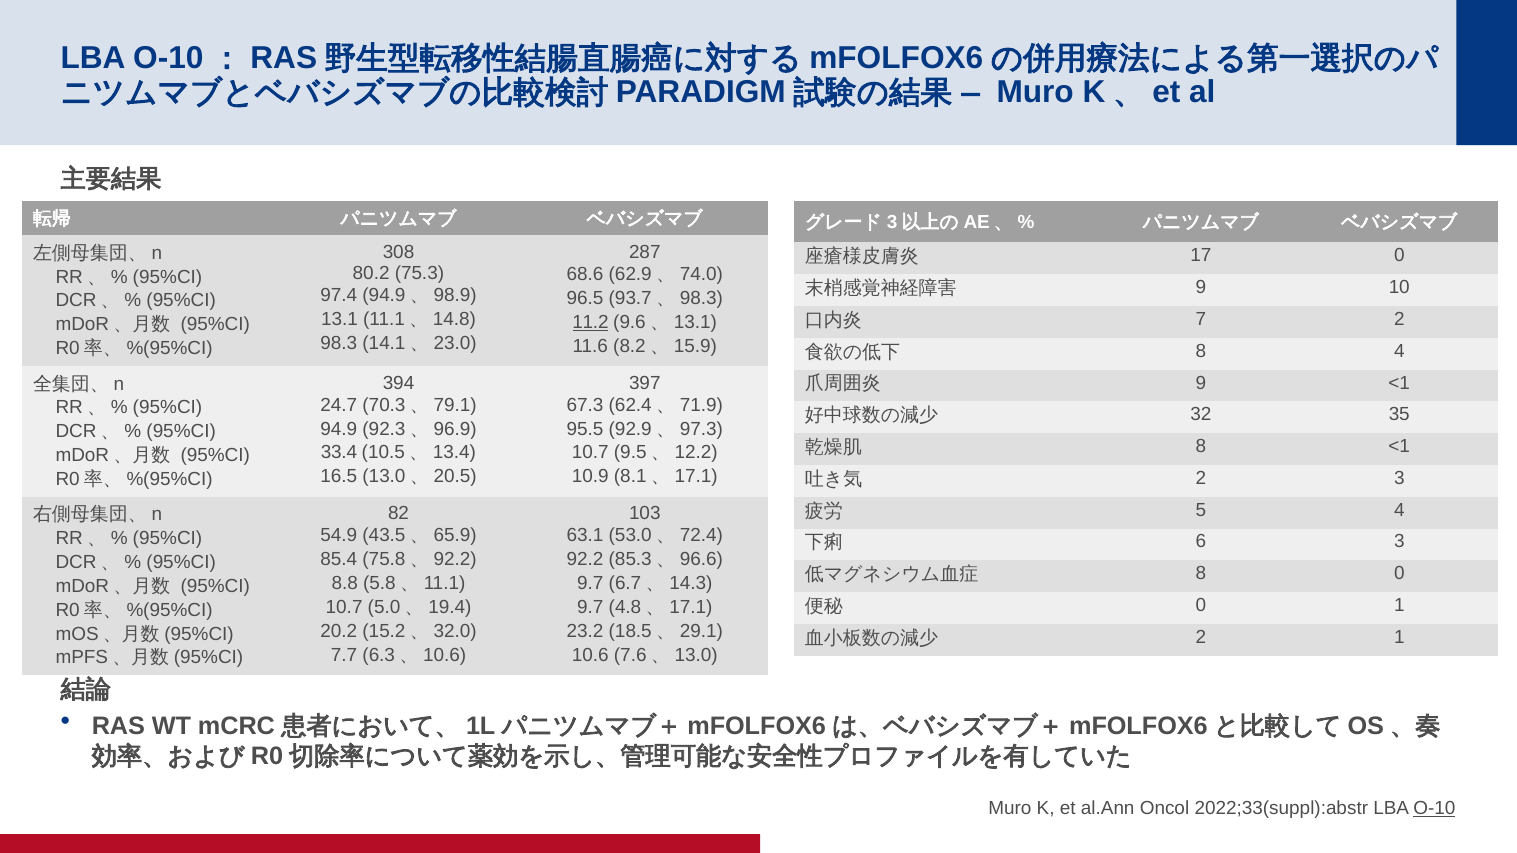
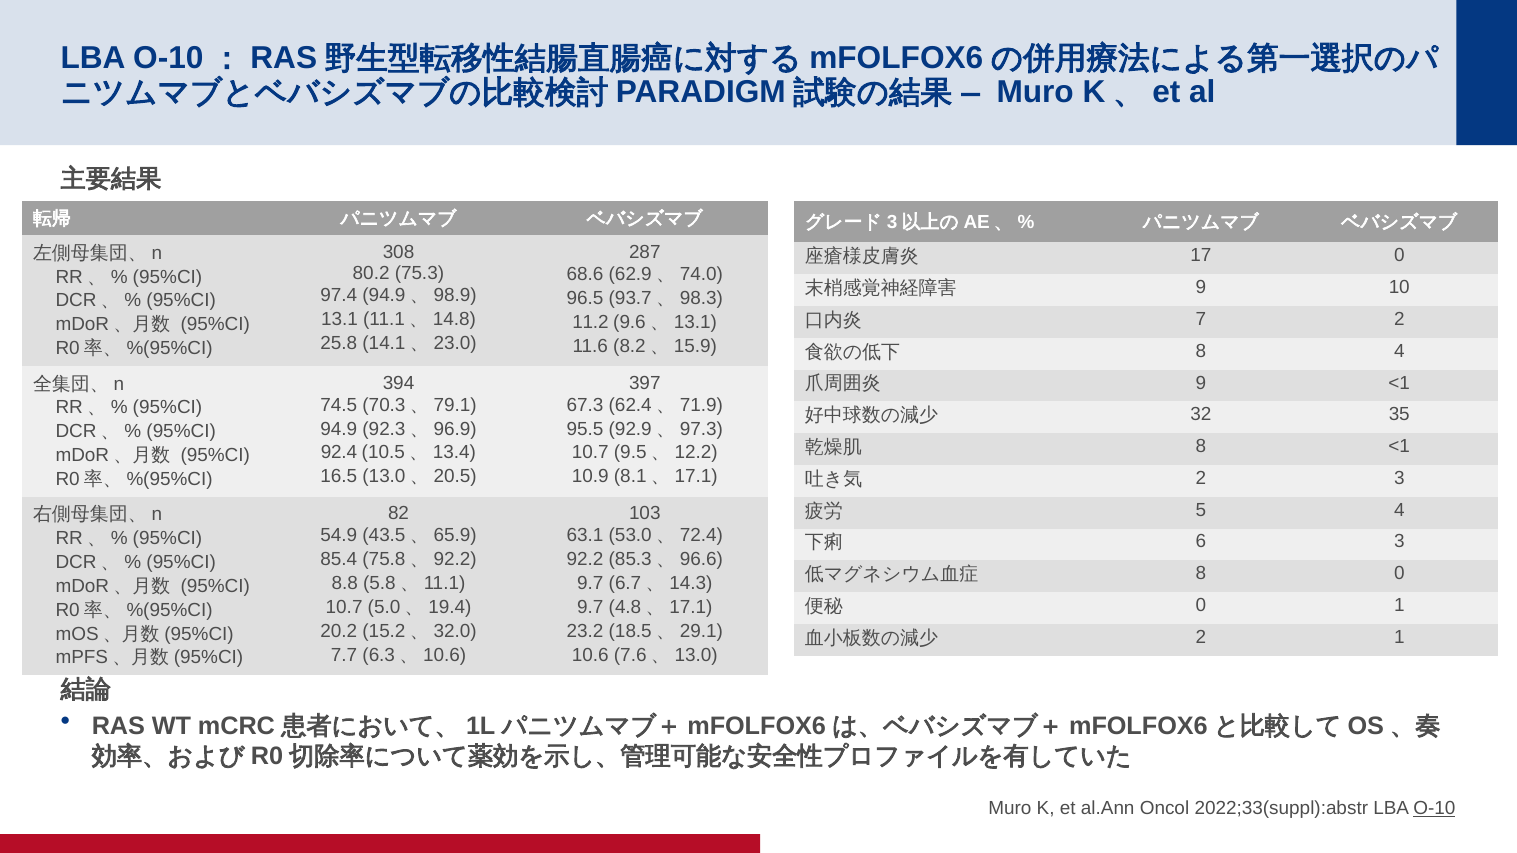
11.2 underline: present -> none (590, 322)
98.3: 98.3 -> 25.8 (339, 343)
24.7: 24.7 -> 74.5 (339, 405)
33.4: 33.4 -> 92.4 (339, 453)
